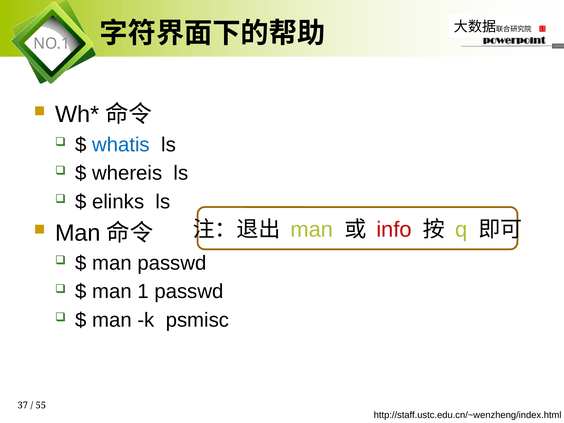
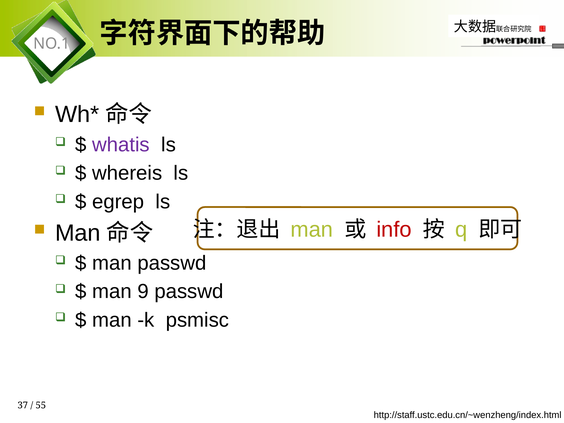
whatis colour: blue -> purple (121, 145)
elinks: elinks -> egrep (118, 202)
1: 1 -> 9 (143, 292)
